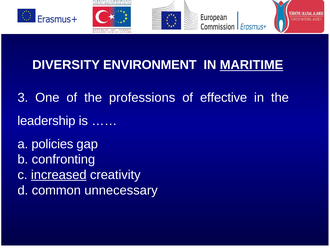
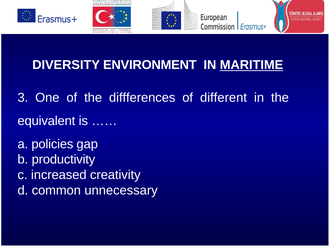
professions: professions -> diffferences (142, 98)
effective: effective -> different (224, 98)
leadership: leadership -> equivalent (46, 121)
confronting: confronting -> productivity (63, 159)
increased underline: present -> none (59, 175)
